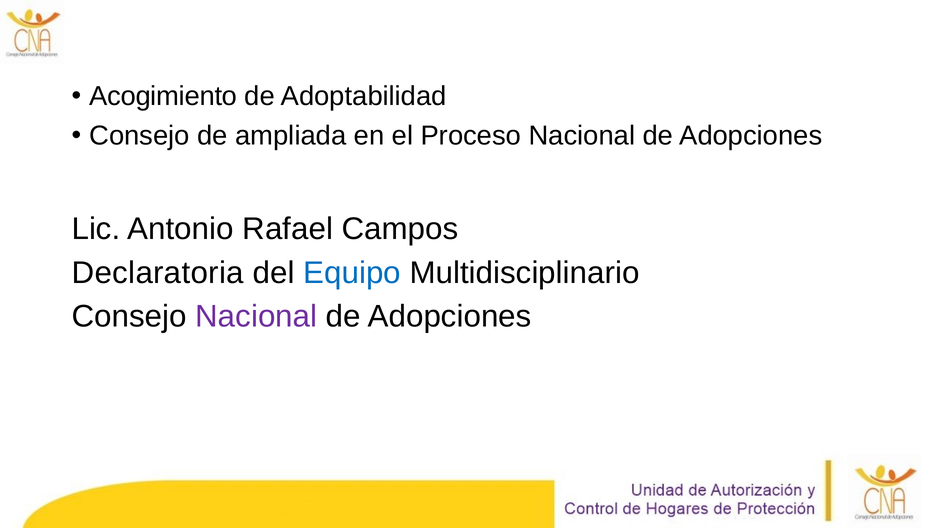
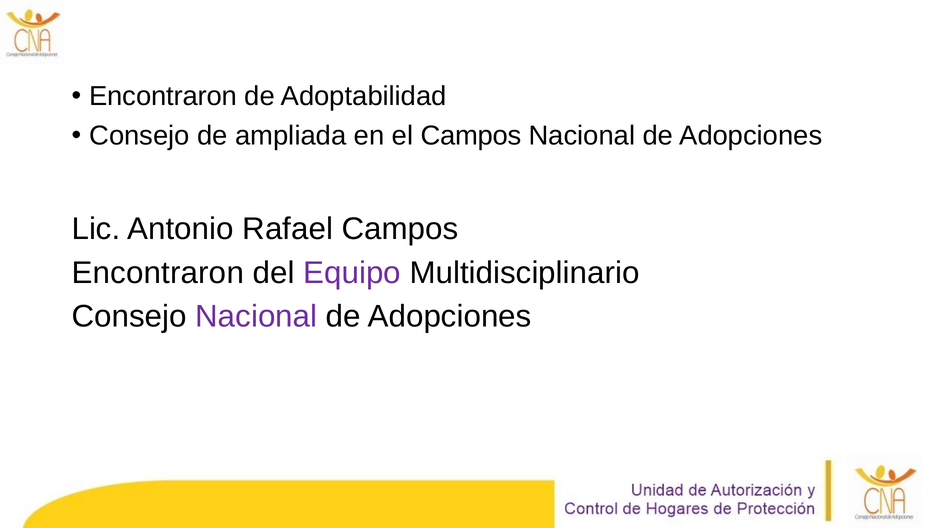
Acogimiento: Acogimiento -> Encontraron (163, 97)
el Proceso: Proceso -> Campos (471, 136)
Declaratoria: Declaratoria -> Encontraron (158, 273)
Equipo colour: blue -> purple (352, 273)
